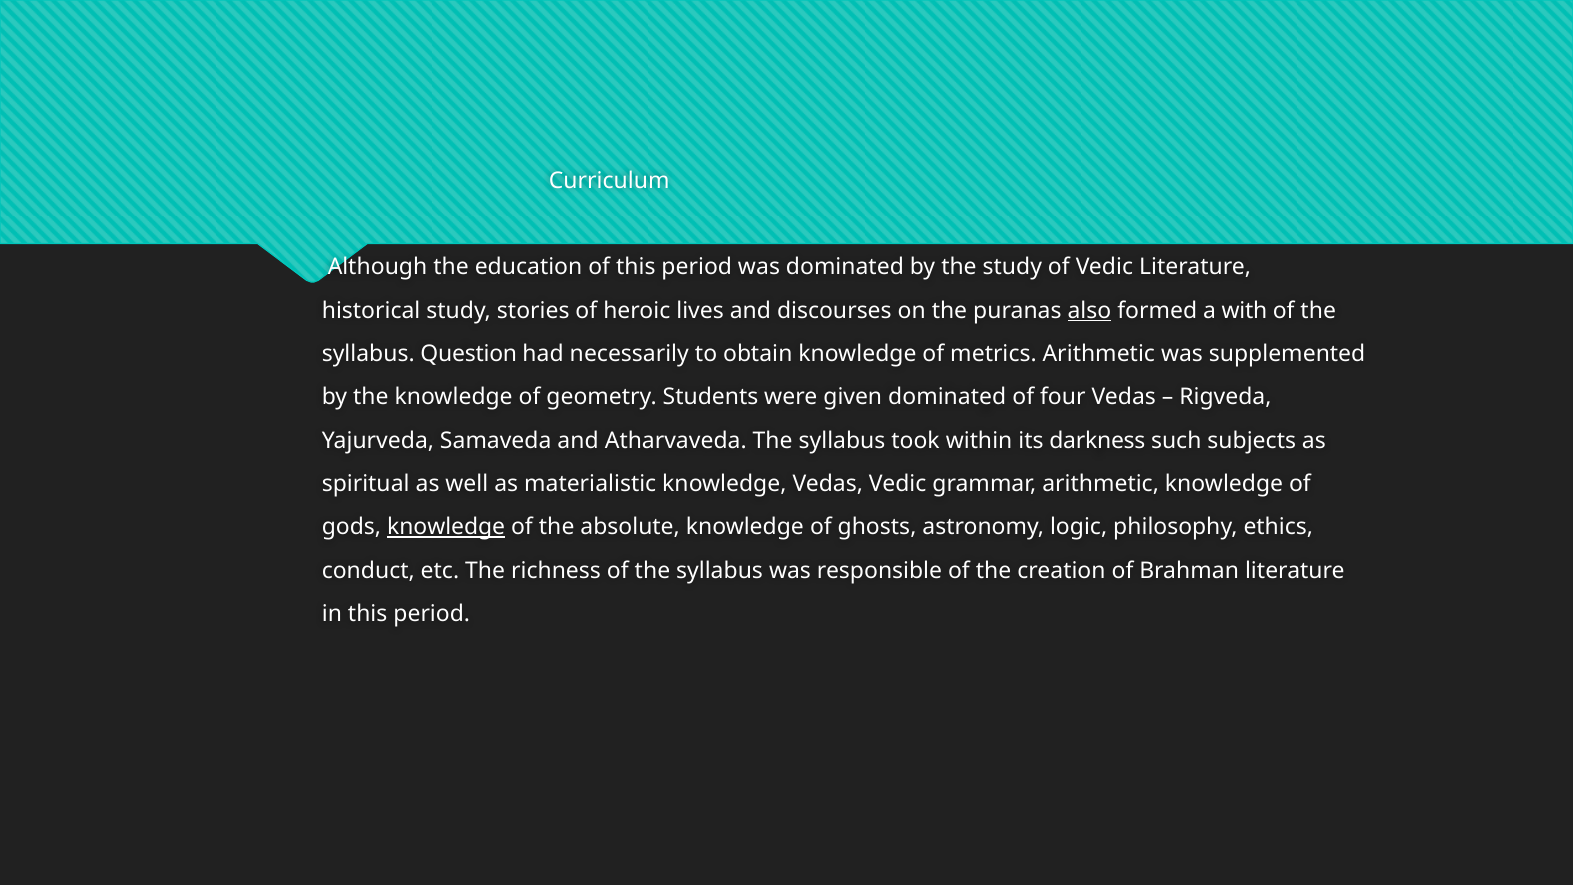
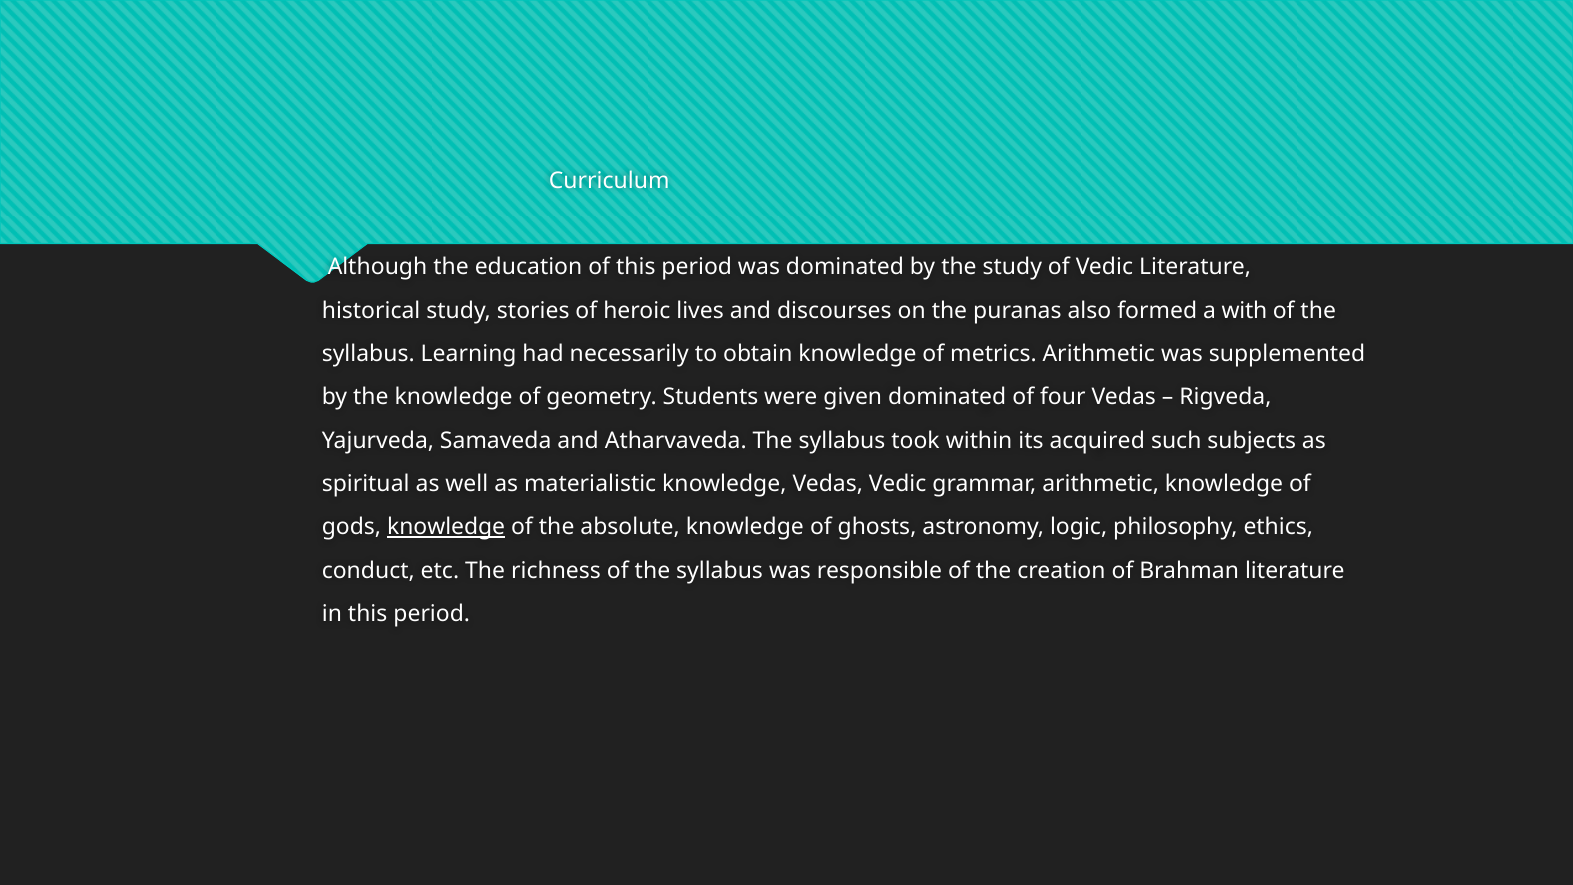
also underline: present -> none (1089, 311)
Question: Question -> Learning (469, 354)
darkness: darkness -> acquired (1097, 440)
